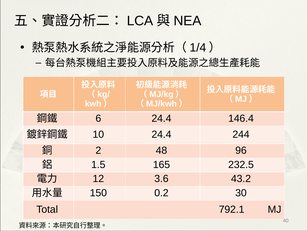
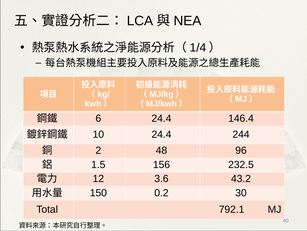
165: 165 -> 156 (161, 164)
